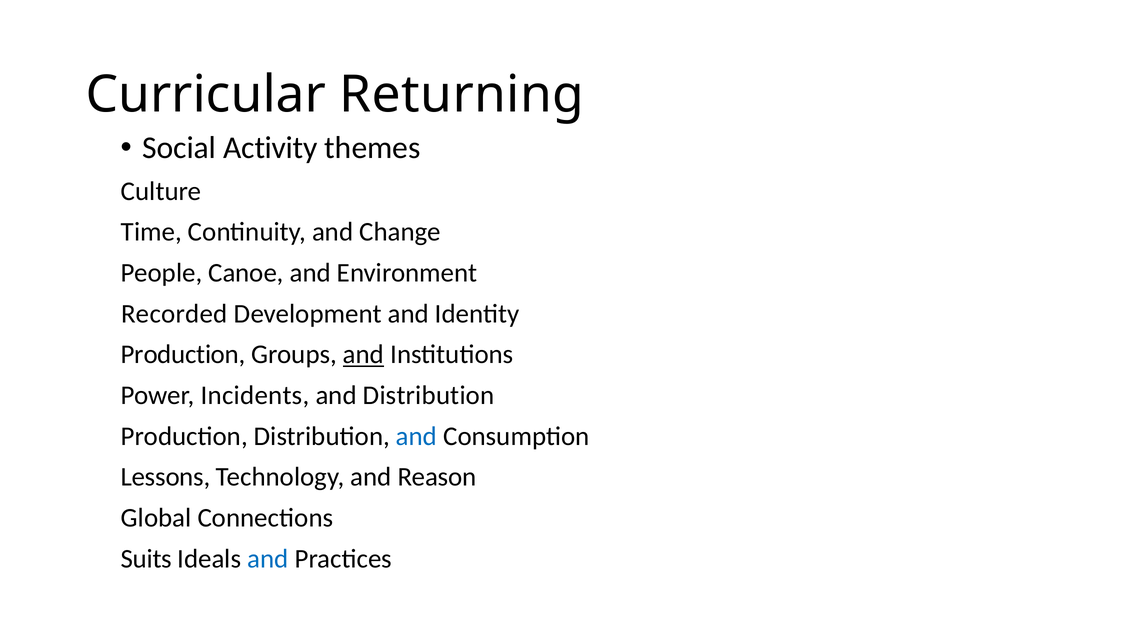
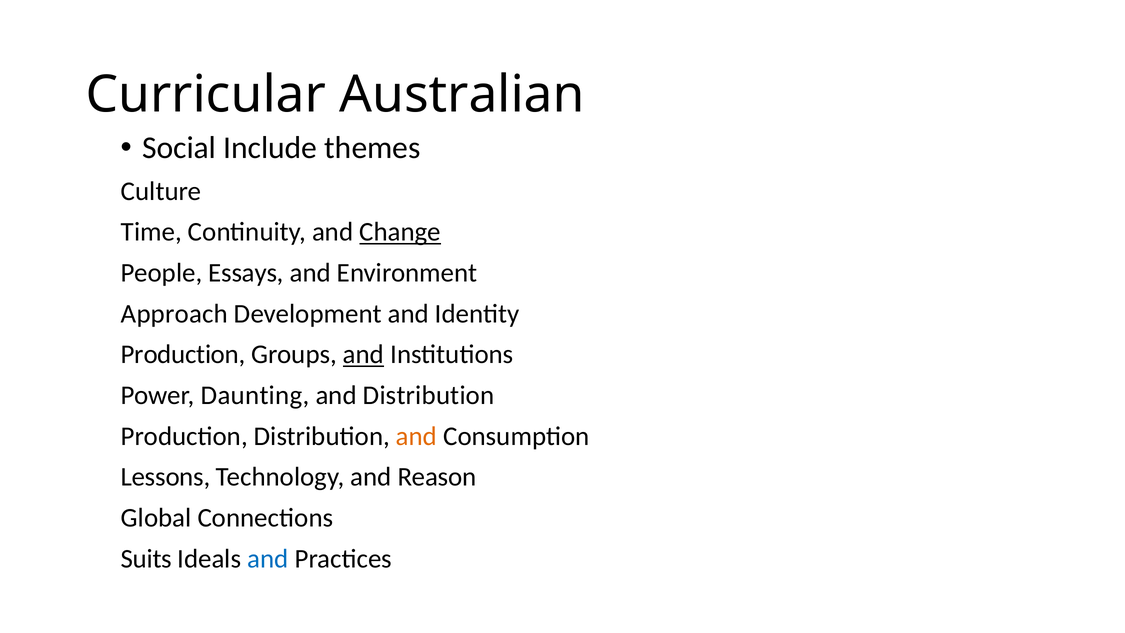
Returning: Returning -> Australian (462, 95)
Activity: Activity -> Include (270, 148)
Change underline: none -> present (400, 232)
Canoe: Canoe -> Essays (246, 273)
Recorded: Recorded -> Approach (174, 314)
Incidents: Incidents -> Daunting (255, 395)
and colour: blue -> orange (417, 436)
